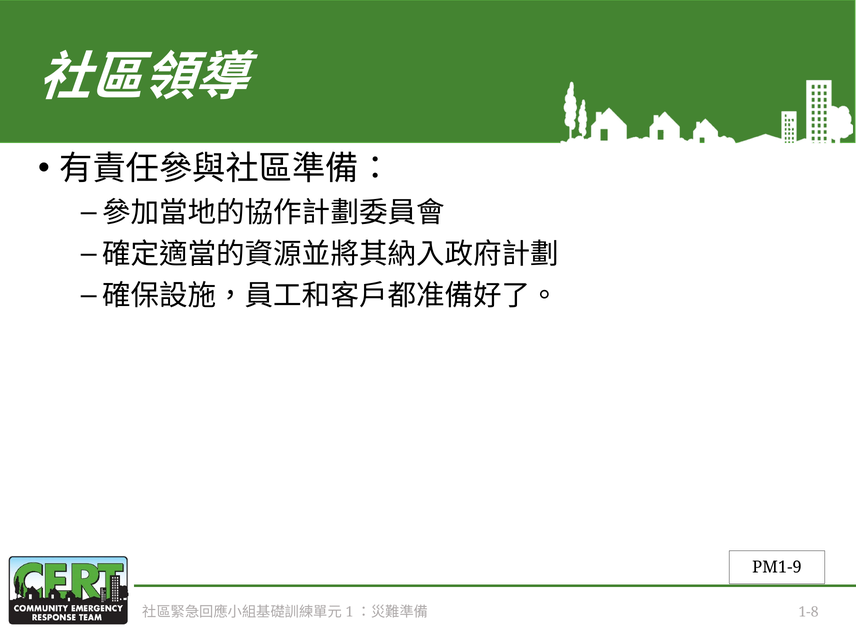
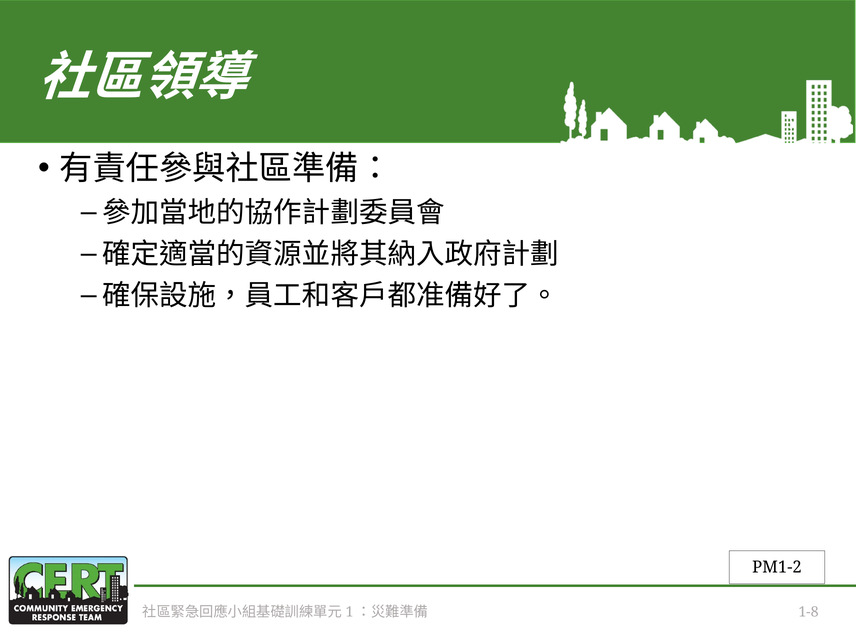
PM1-9: PM1-9 -> PM1-2 (777, 567)
